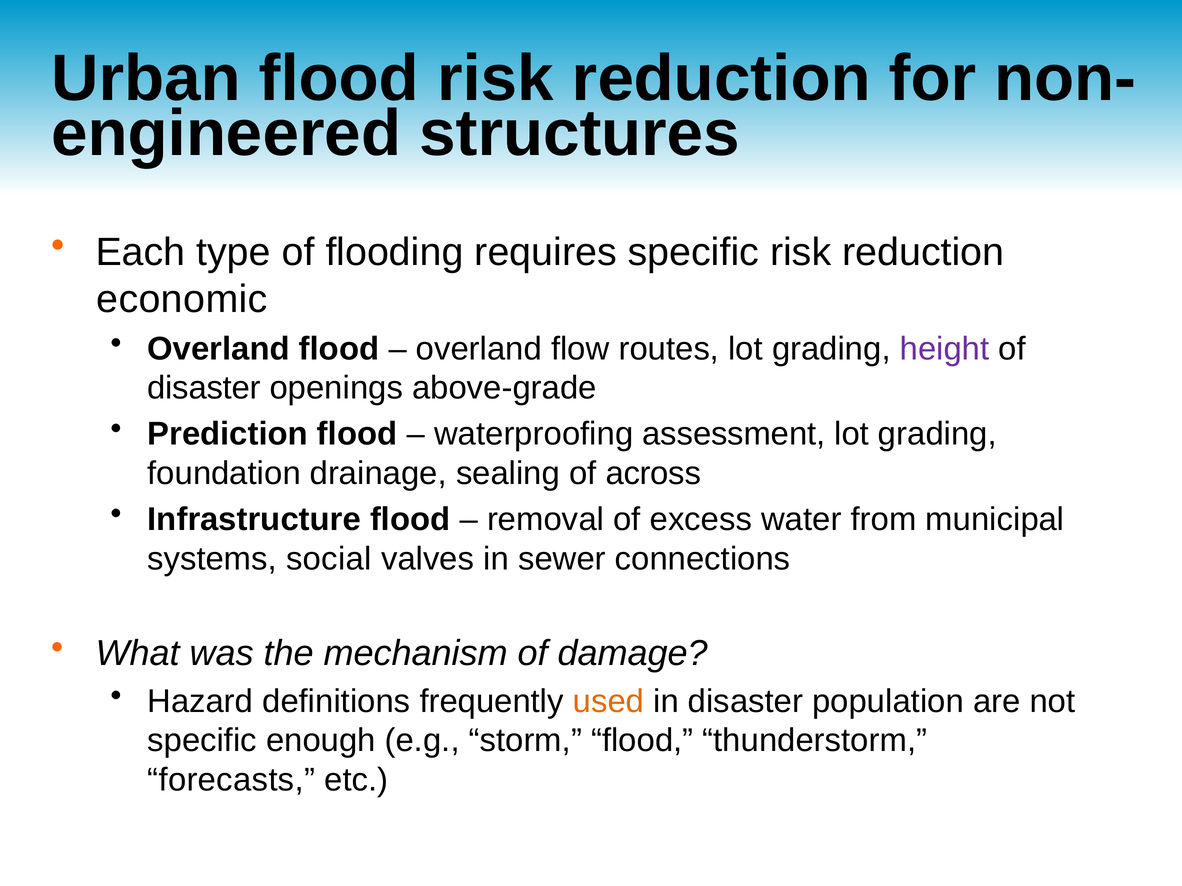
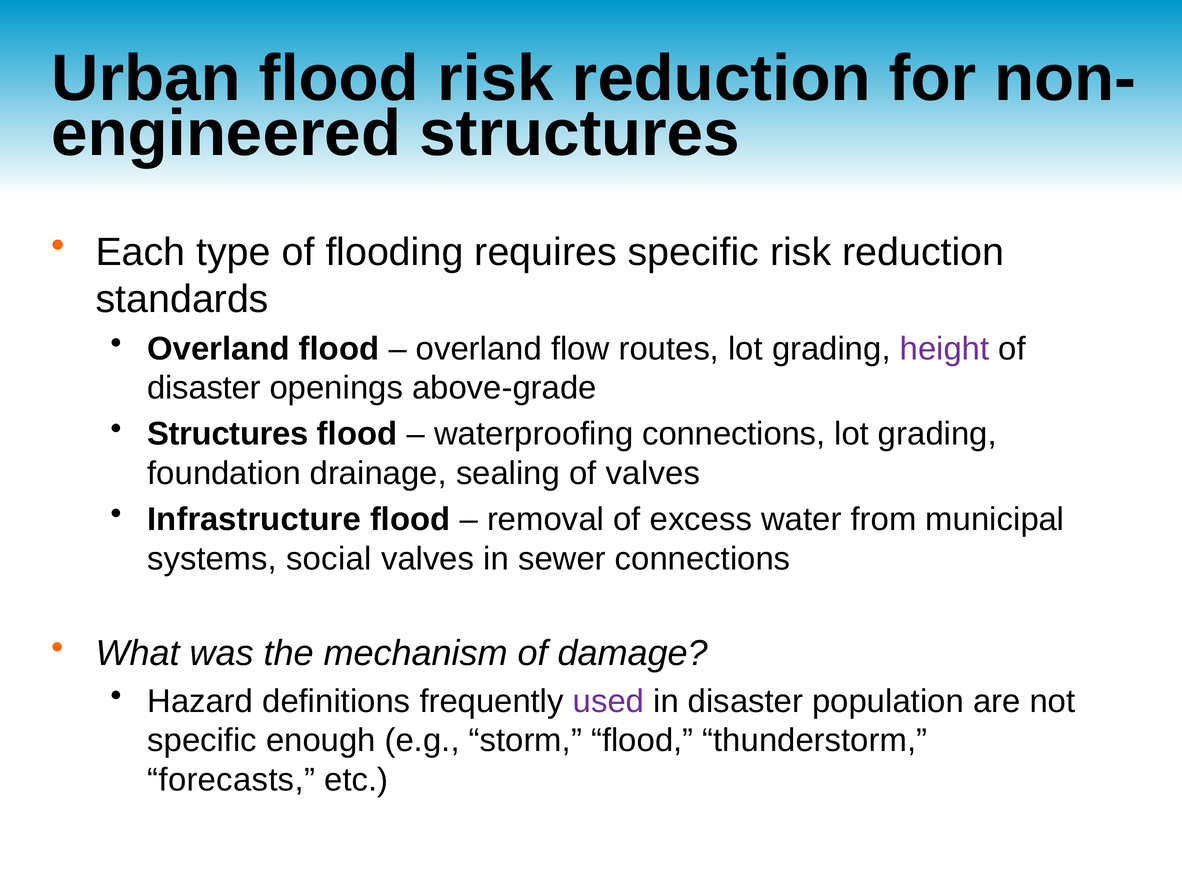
economic: economic -> standards (182, 299)
Prediction: Prediction -> Structures (228, 434)
waterproofing assessment: assessment -> connections (734, 434)
of across: across -> valves (653, 474)
used colour: orange -> purple (608, 702)
